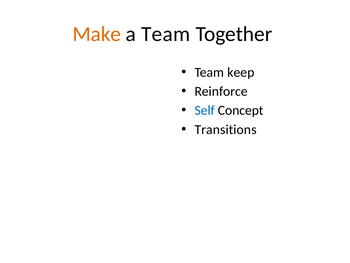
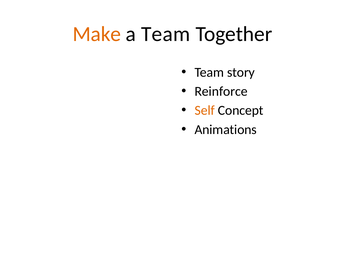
keep: keep -> story (241, 72)
Self colour: blue -> orange (205, 110)
Transitions: Transitions -> Animations (226, 129)
